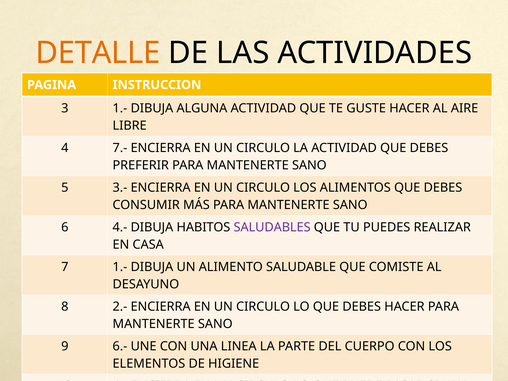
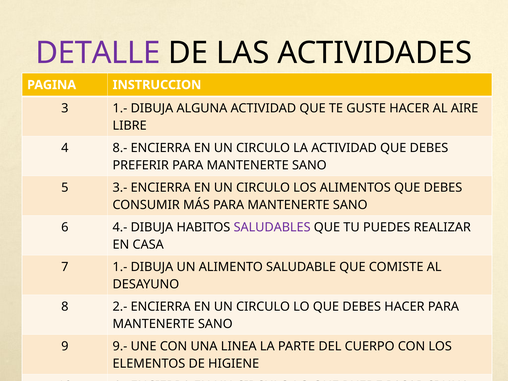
DETALLE colour: orange -> purple (98, 53)
7.-: 7.- -> 8.- (120, 148)
6.-: 6.- -> 9.- (120, 346)
